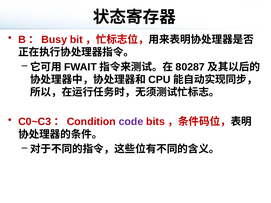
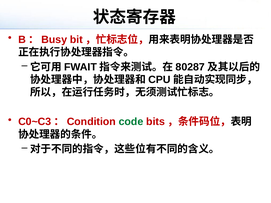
code colour: purple -> green (131, 122)
